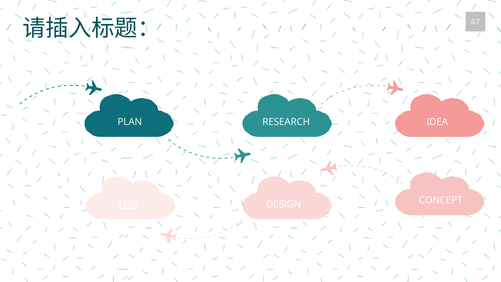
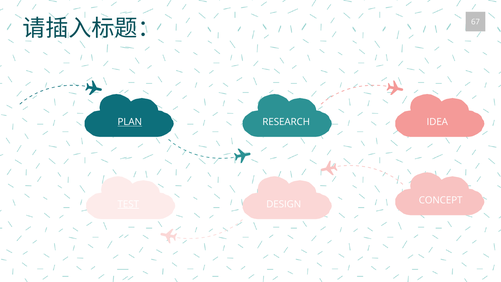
PLAN underline: none -> present (130, 122)
